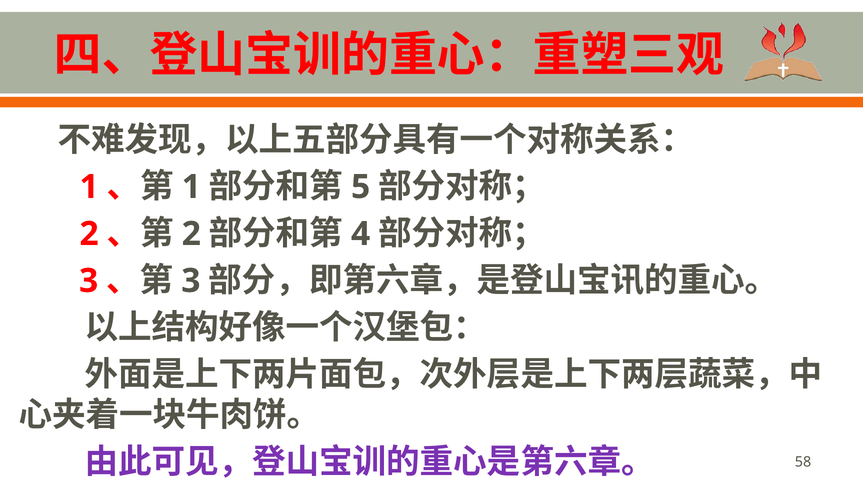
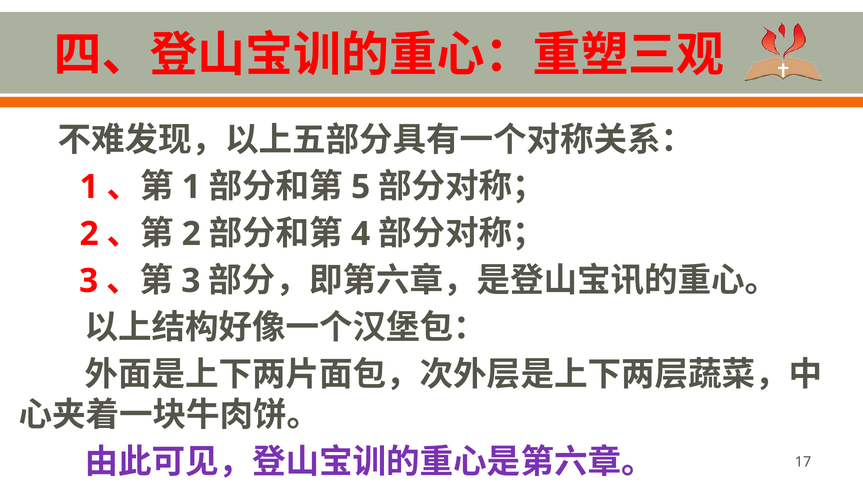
58: 58 -> 17 (803, 463)
